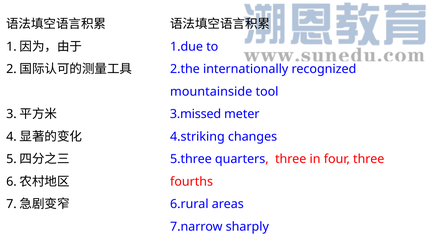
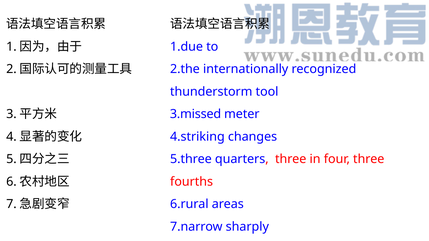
mountainside: mountainside -> thunderstorm (211, 92)
